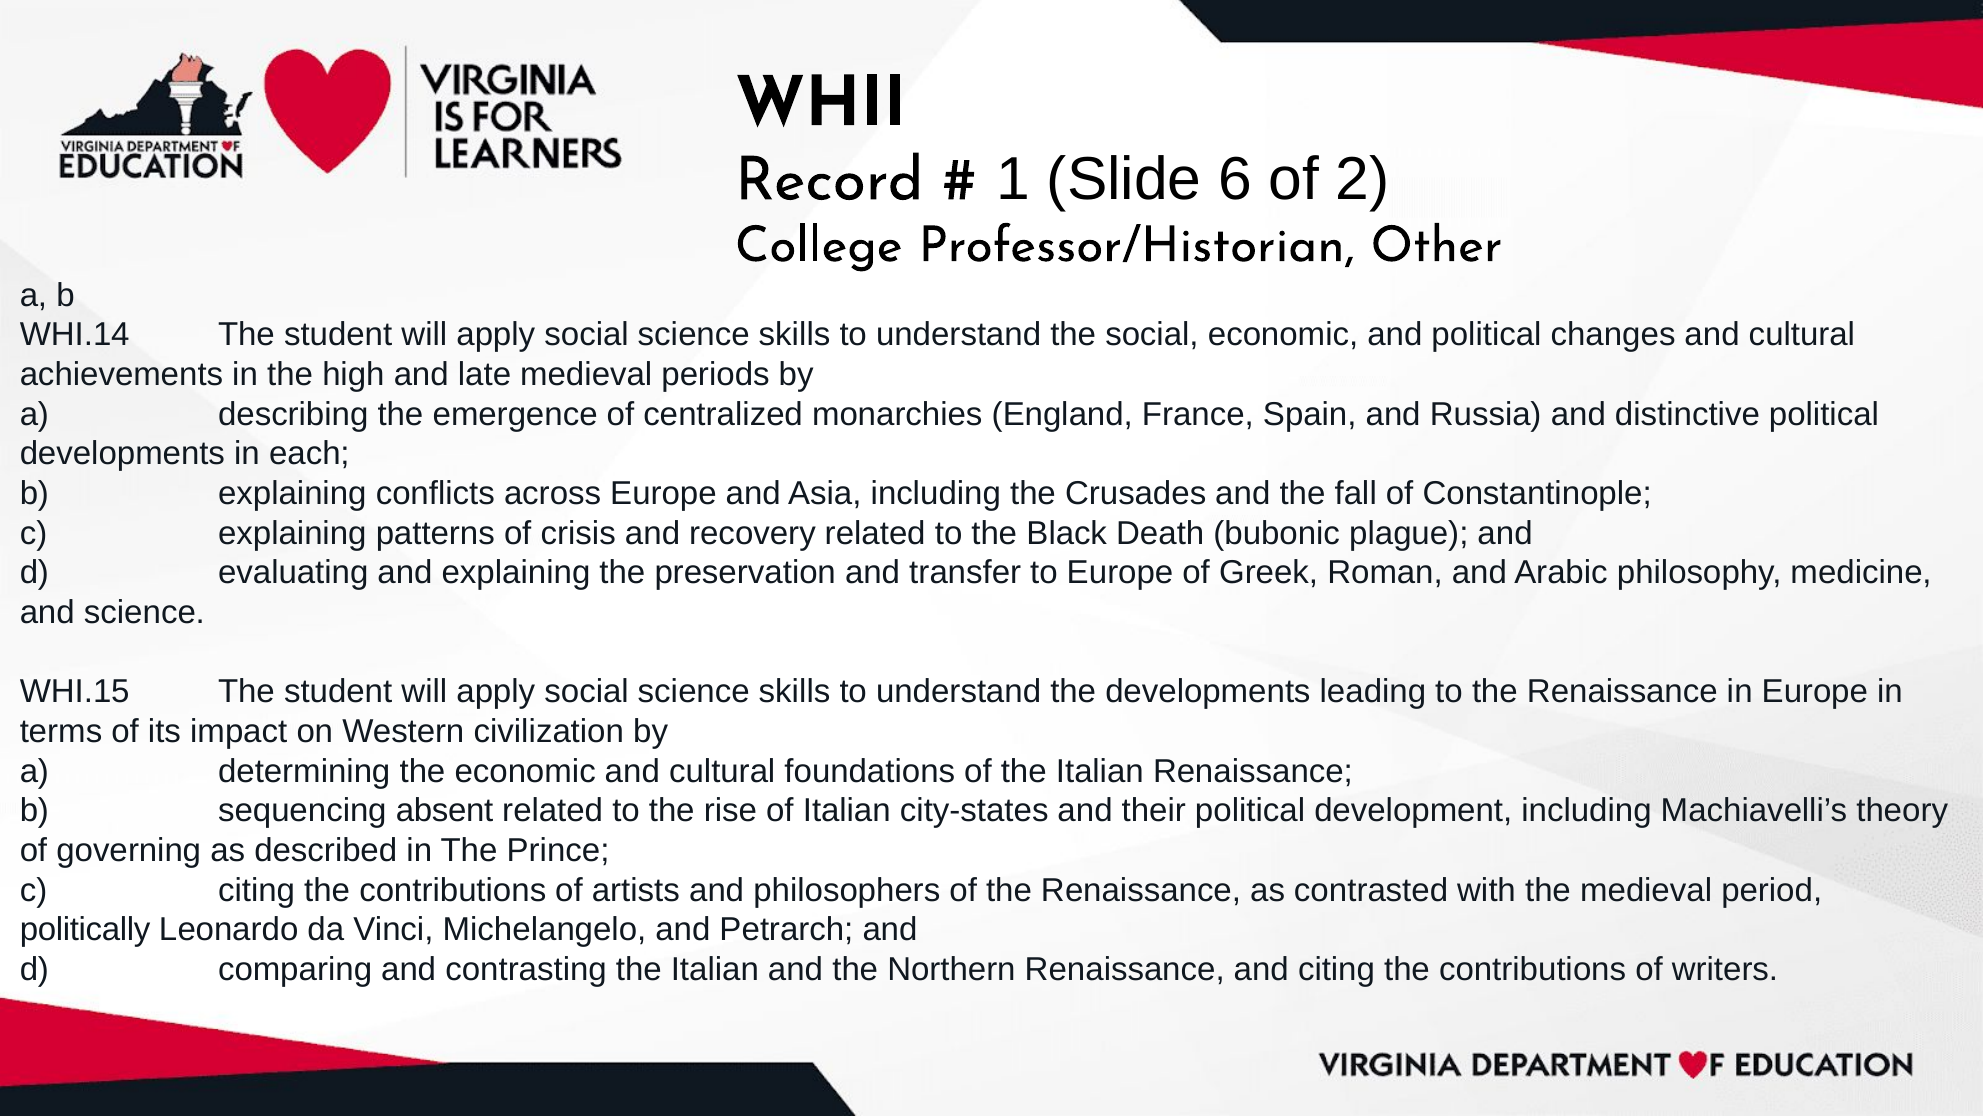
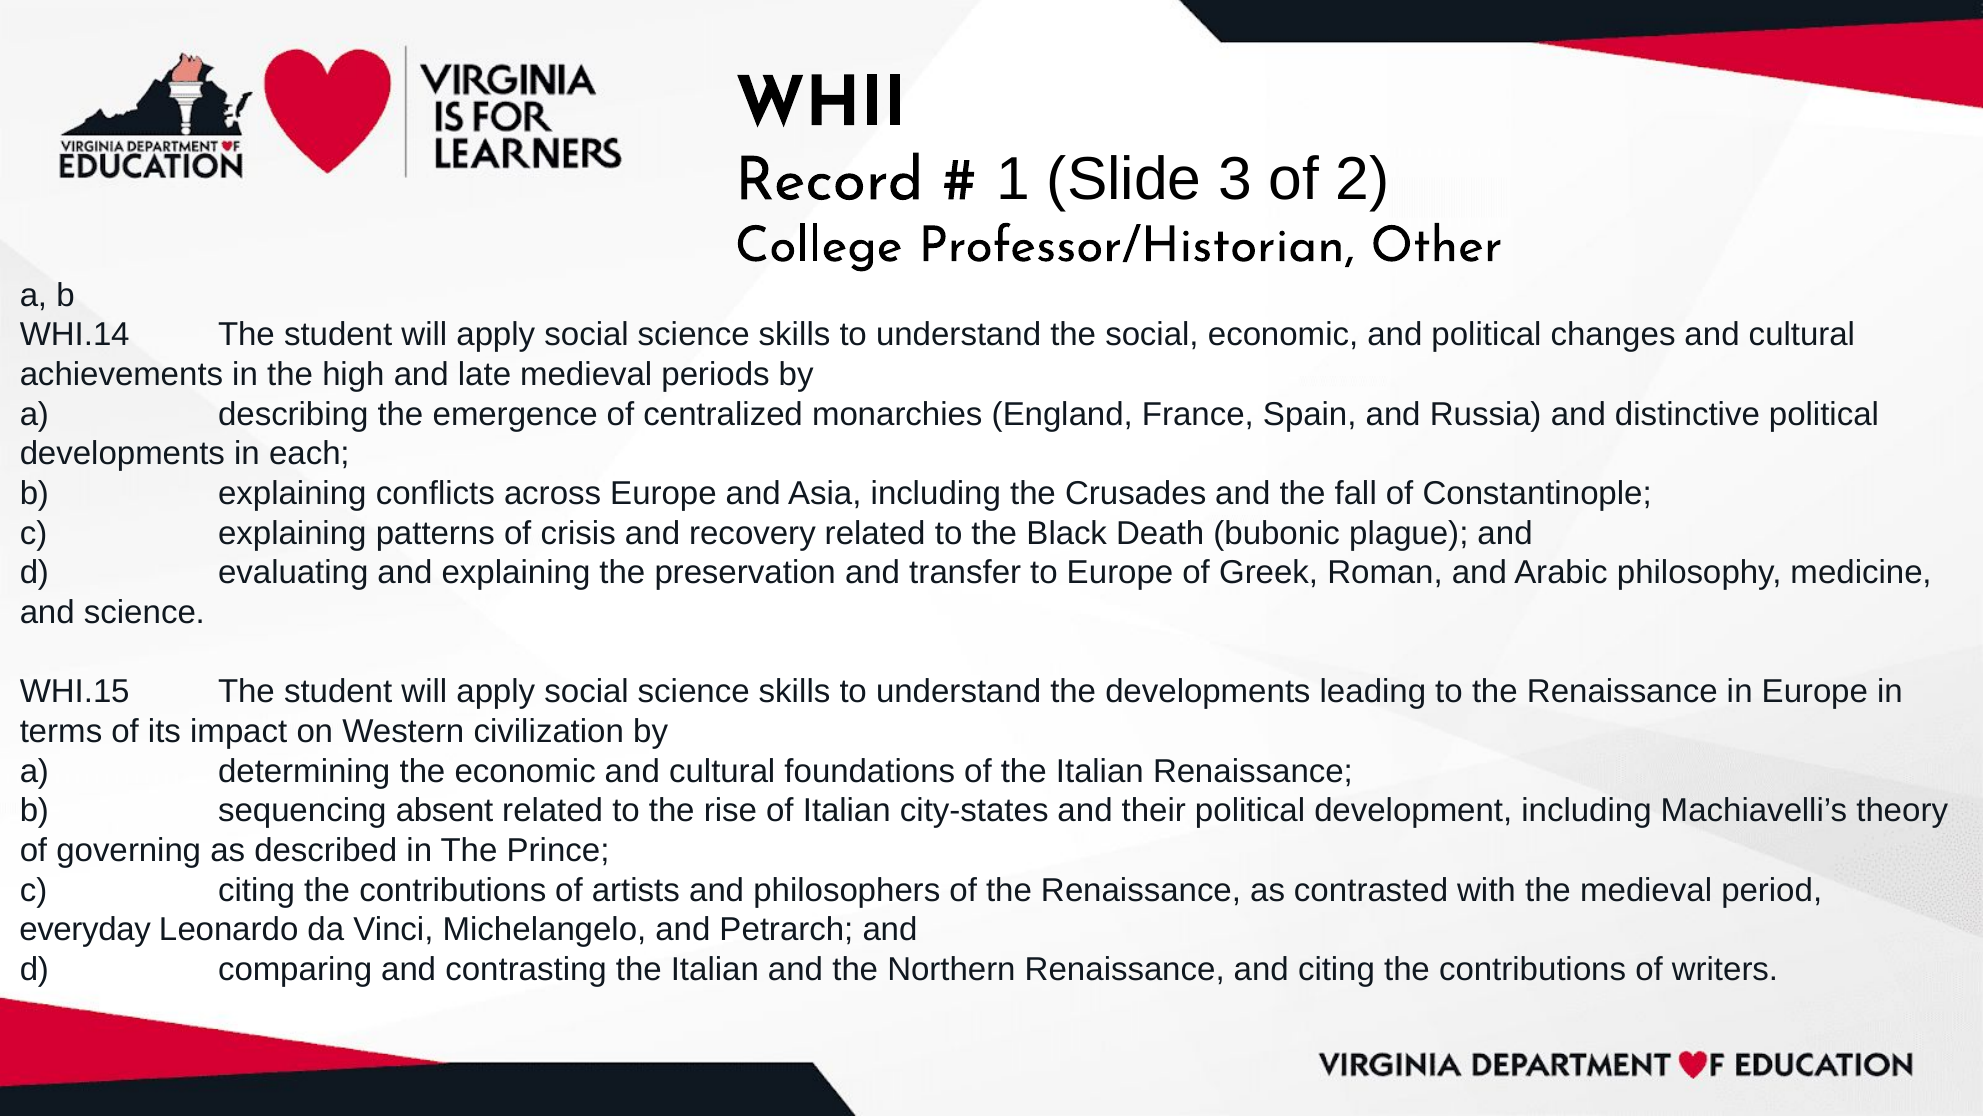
6: 6 -> 3 (1235, 179)
politically: politically -> everyday (85, 930)
